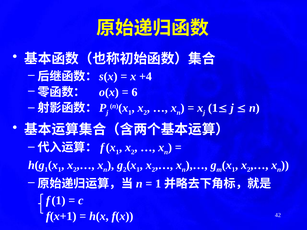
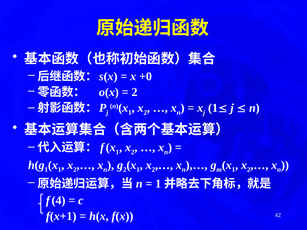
+4: +4 -> +0 (146, 77)
6: 6 -> 2 (135, 92)
f 1: 1 -> 4 (58, 201)
